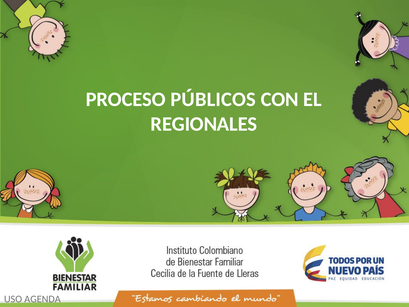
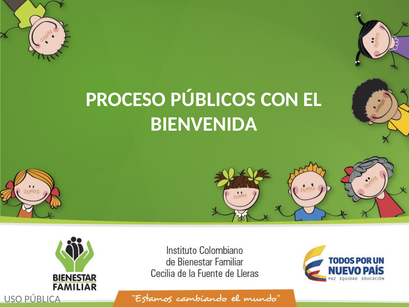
REGIONALES: REGIONALES -> BIENVENIDA (204, 124)
AGENDA: AGENDA -> PÚBLICA (42, 299)
